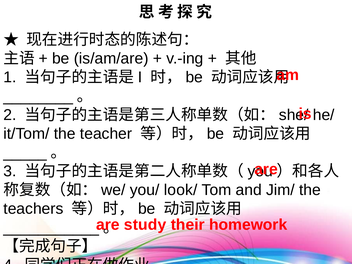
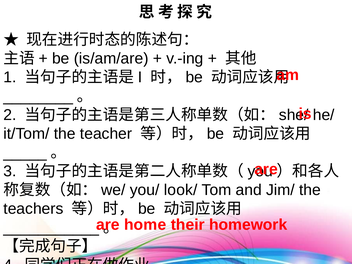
study: study -> home (145, 225)
